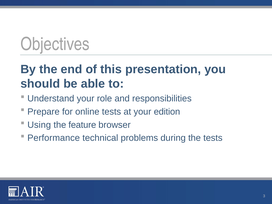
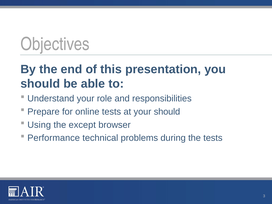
your edition: edition -> should (167, 112)
feature: feature -> except (82, 125)
